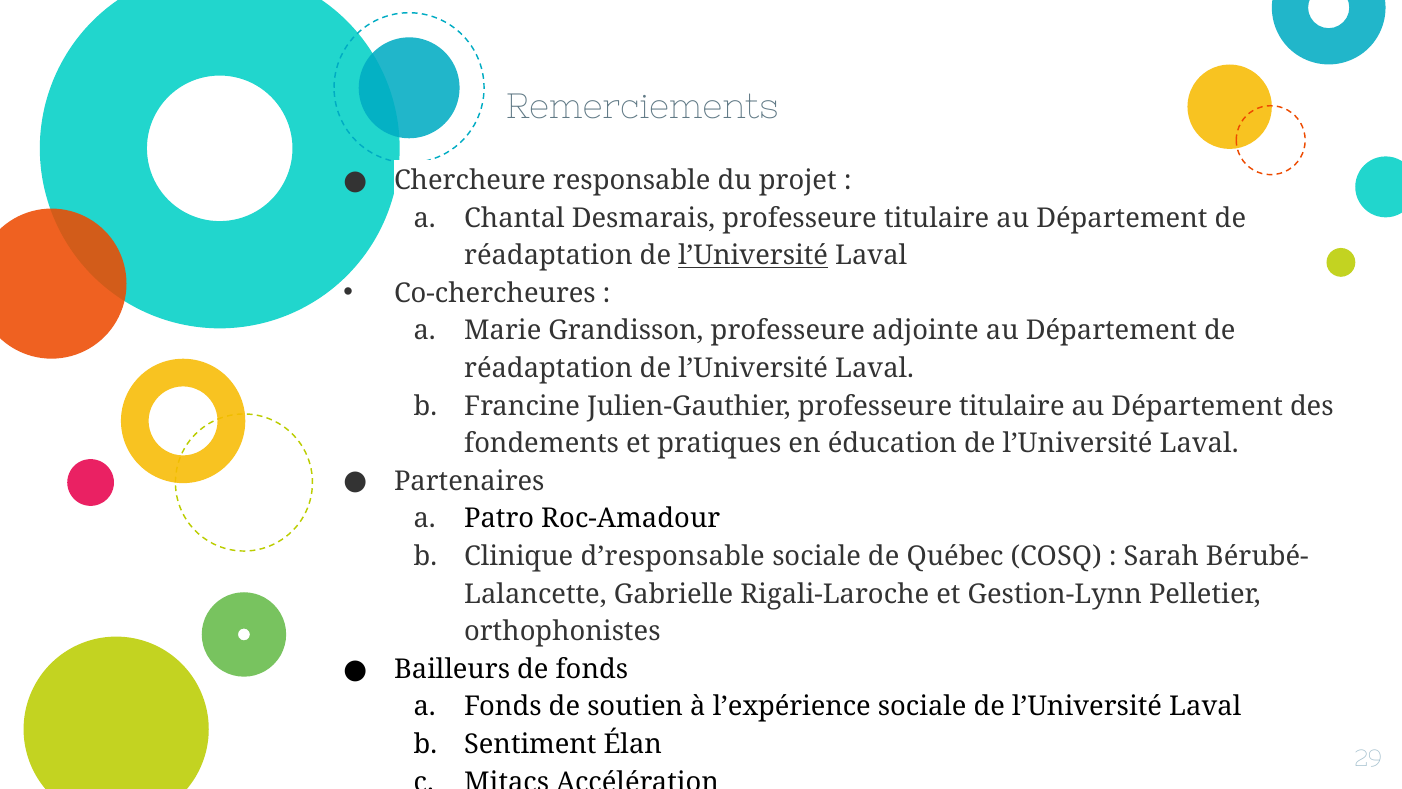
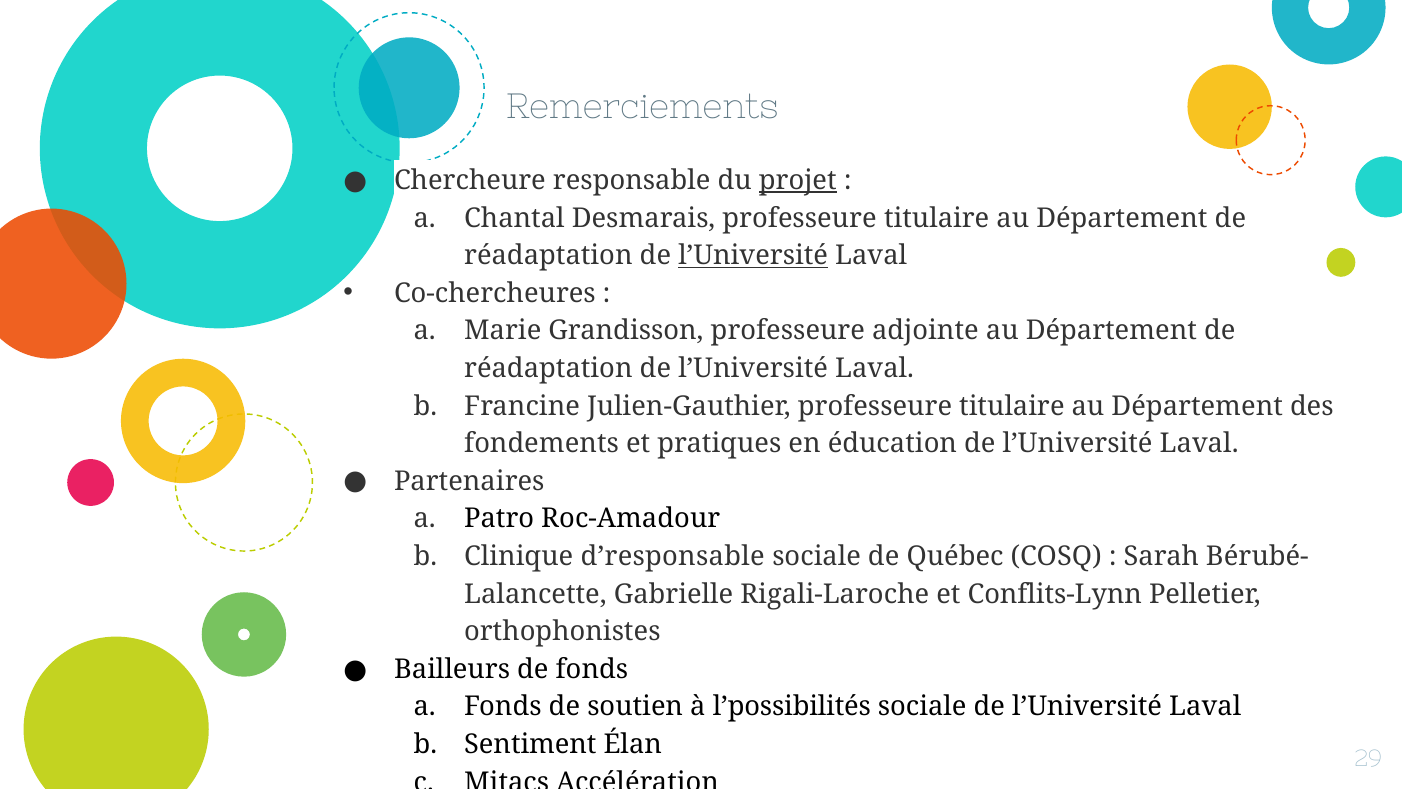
projet underline: none -> present (798, 180)
Gestion-Lynn: Gestion-Lynn -> Conflits-Lynn (1055, 594)
l’expérience: l’expérience -> l’possibilités (792, 707)
